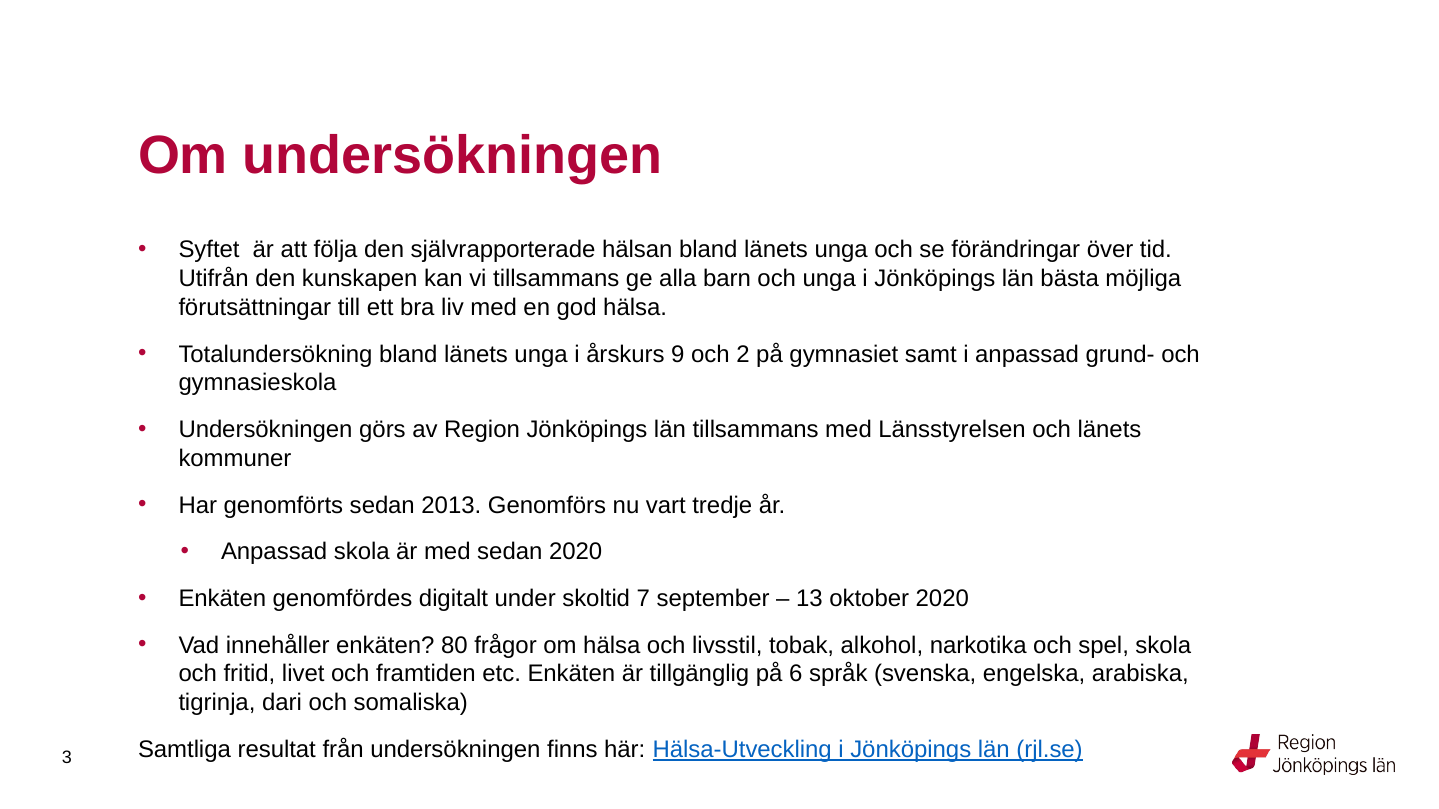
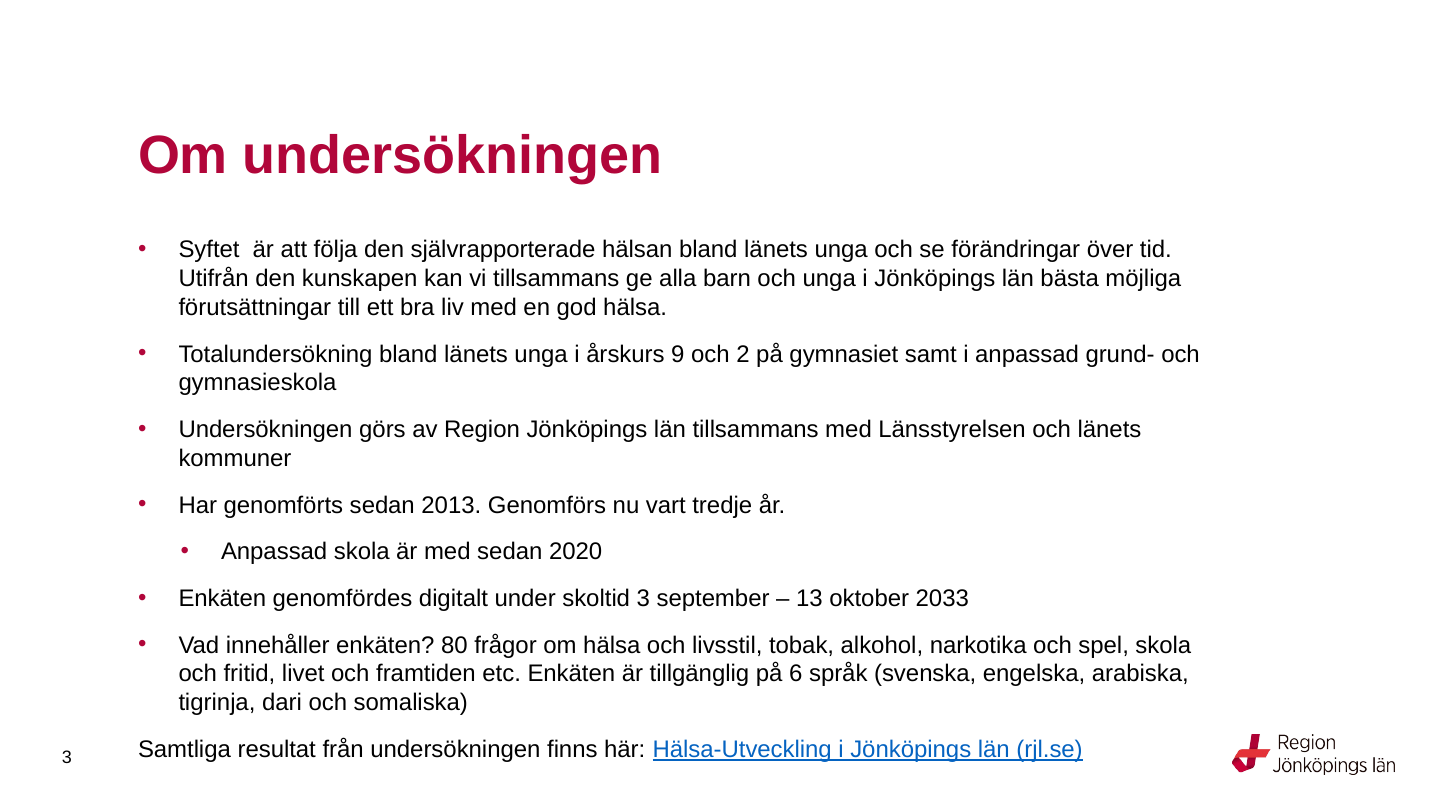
skoltid 7: 7 -> 3 (643, 599)
oktober 2020: 2020 -> 2033 (942, 599)
